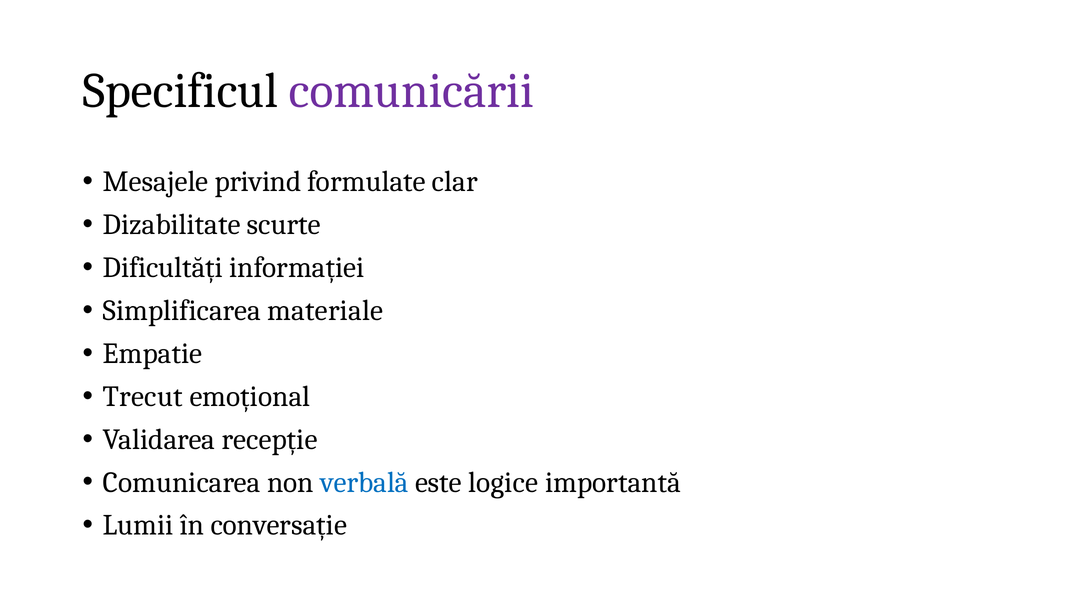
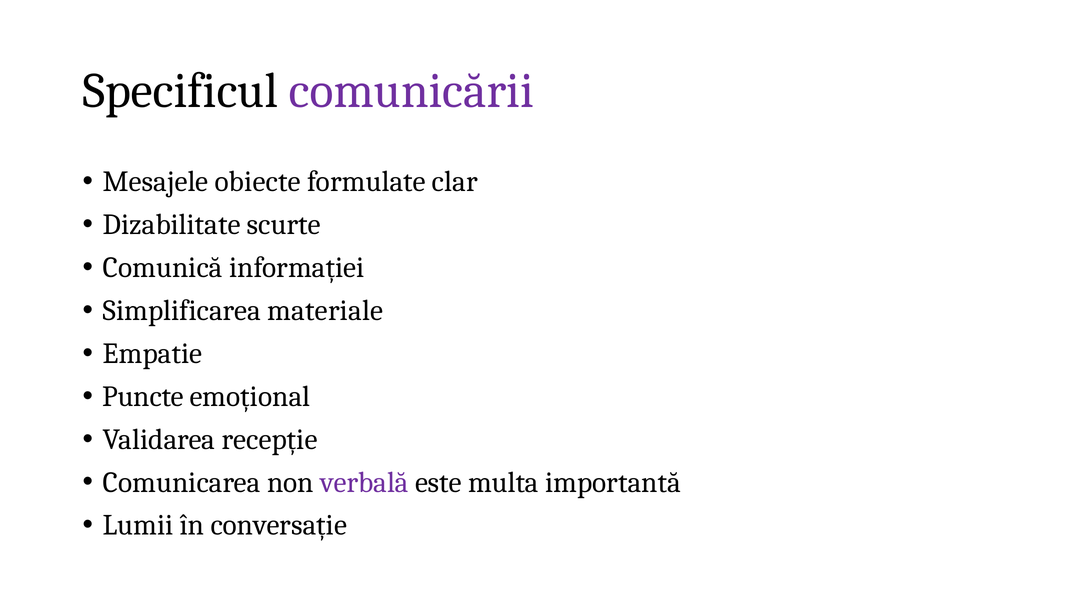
privind: privind -> obiecte (258, 182)
Dificultăți: Dificultăți -> Comunică (163, 268)
Trecut: Trecut -> Puncte (143, 397)
verbală colour: blue -> purple (364, 482)
logice: logice -> multa (503, 482)
